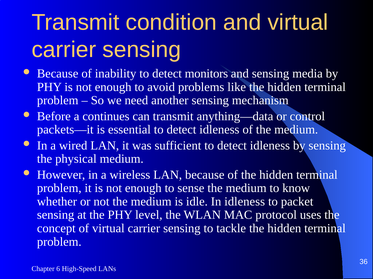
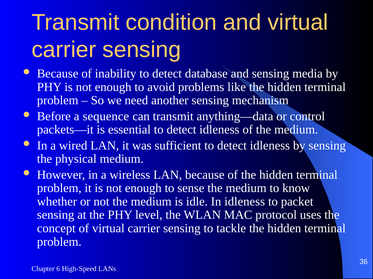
monitors: monitors -> database (206, 74)
continues: continues -> sequence (106, 117)
